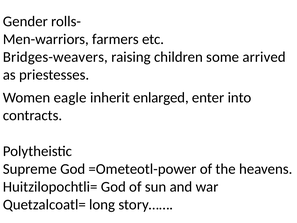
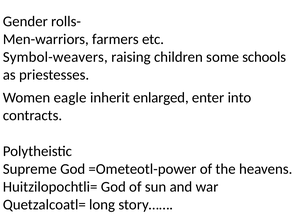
Bridges-weavers: Bridges-weavers -> Symbol-weavers (55, 57)
arrived: arrived -> schools (264, 57)
